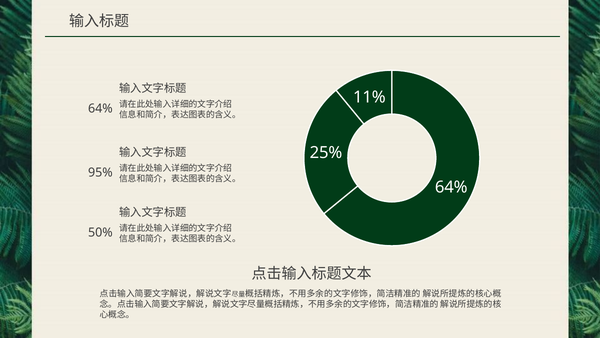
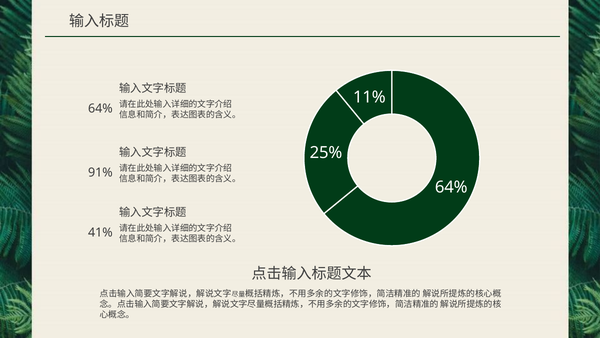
95%: 95% -> 91% (100, 172)
50%: 50% -> 41% (100, 232)
